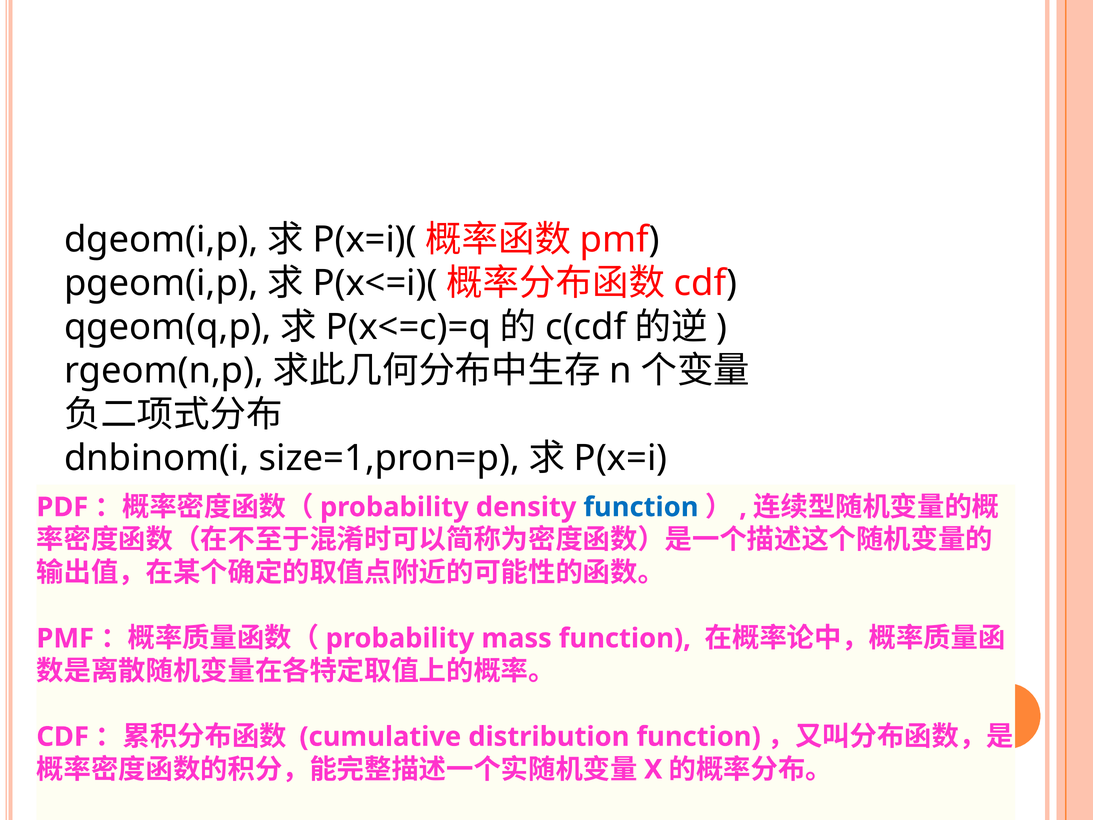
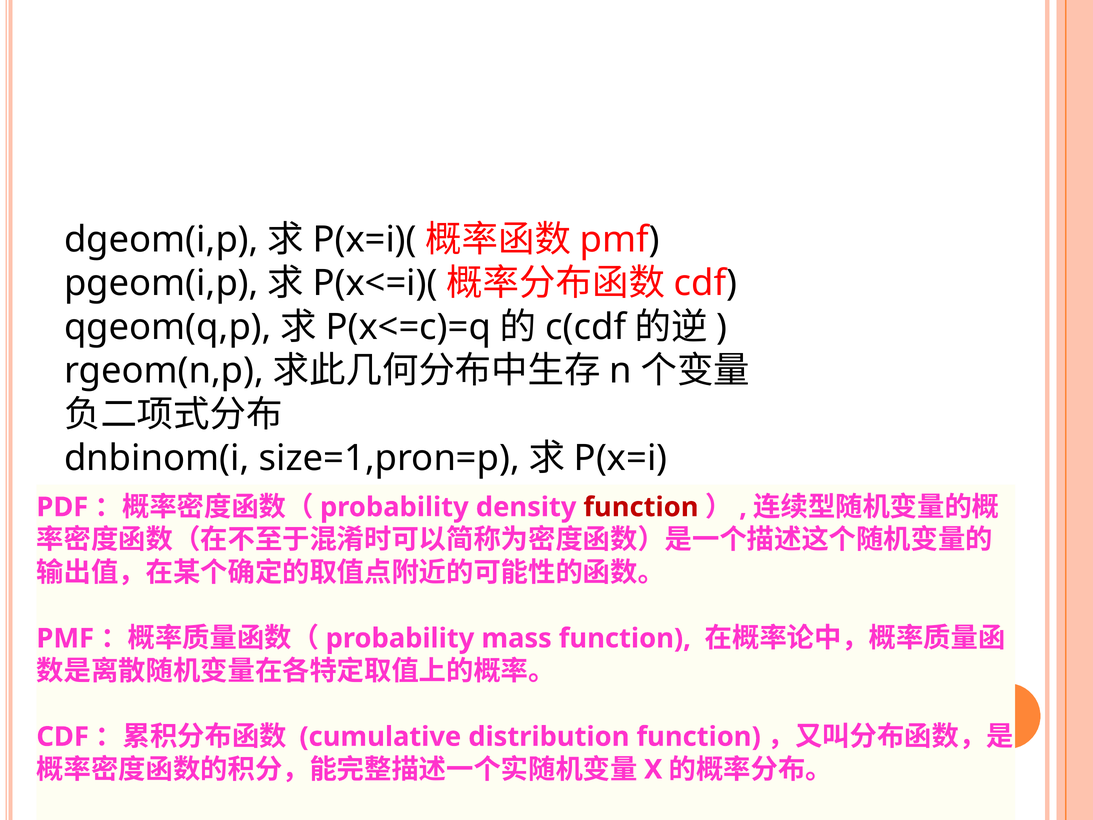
function colour: blue -> red (641, 507)
